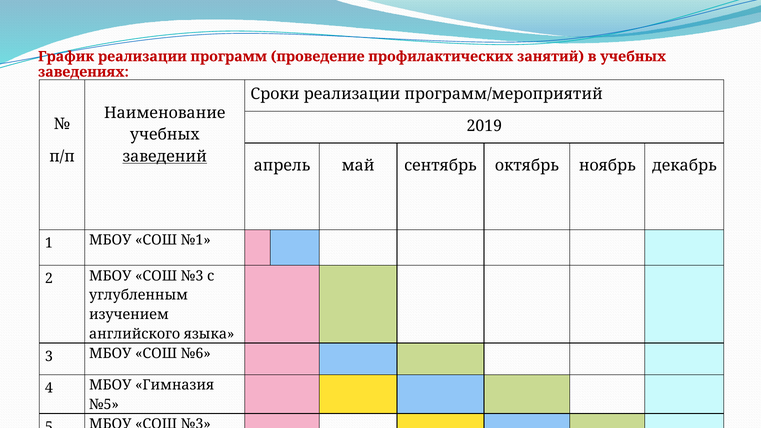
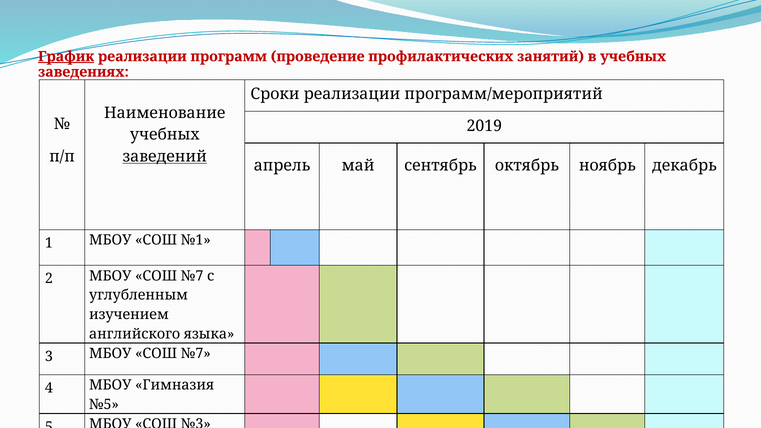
График underline: none -> present (66, 57)
2 МБОУ СОШ №3: №3 -> №7 (192, 276)
3 МБОУ СОШ №6: №6 -> №7 (196, 354)
